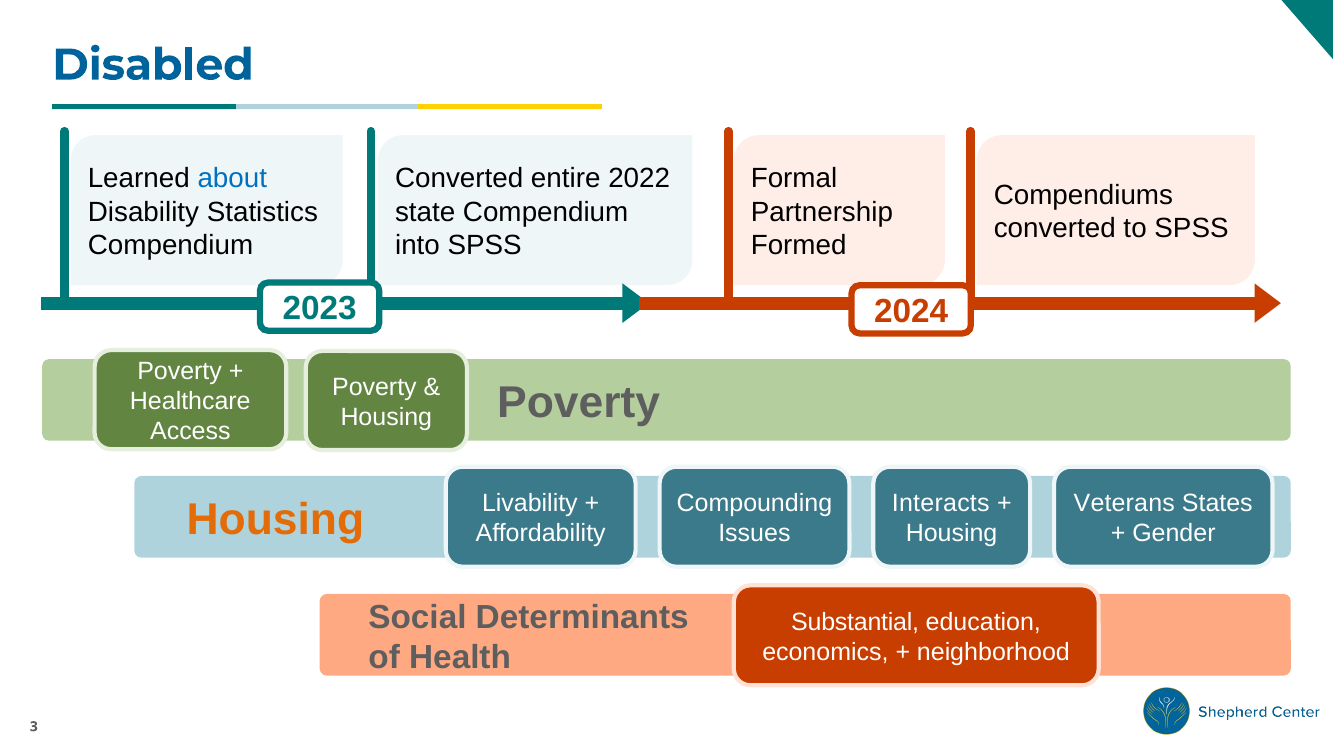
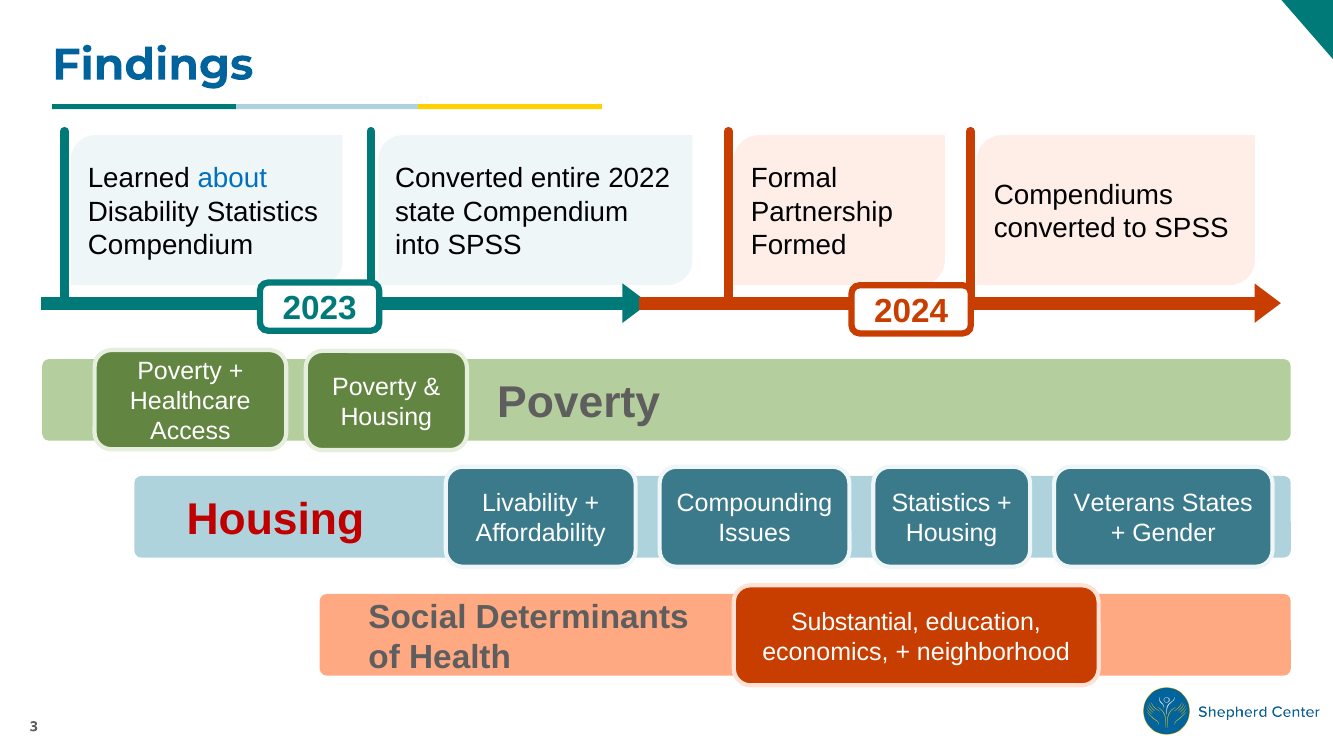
Disabled: Disabled -> Findings (153, 65)
Interacts: Interacts -> Statistics (941, 503)
Housing colour: orange -> red (275, 520)
